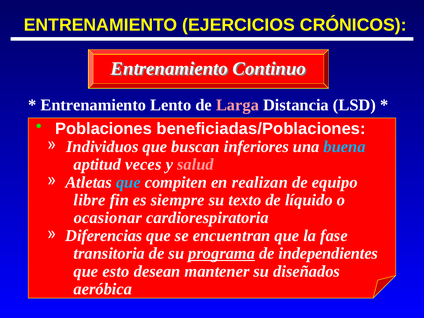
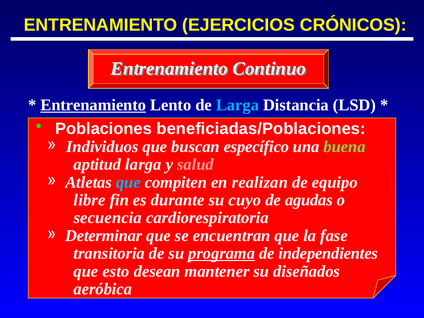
Entrenamiento underline: none -> present (93, 105)
Larga colour: pink -> light blue (238, 105)
inferiores: inferiores -> específico (256, 147)
buena colour: light blue -> light green (345, 147)
aptitud veces: veces -> larga (143, 164)
siempre: siempre -> durante (178, 200)
texto: texto -> cuyo (245, 200)
líquido: líquido -> agudas (309, 200)
ocasionar: ocasionar -> secuencia (108, 218)
Diferencias: Diferencias -> Determinar (104, 236)
